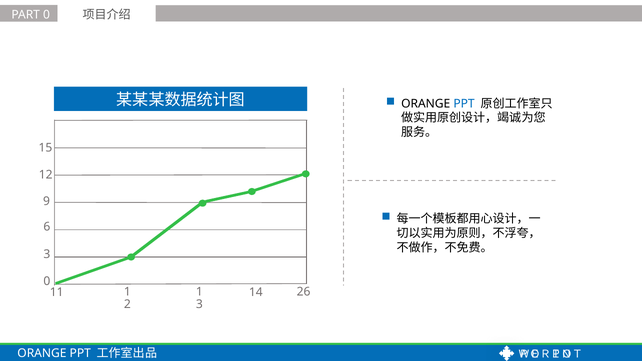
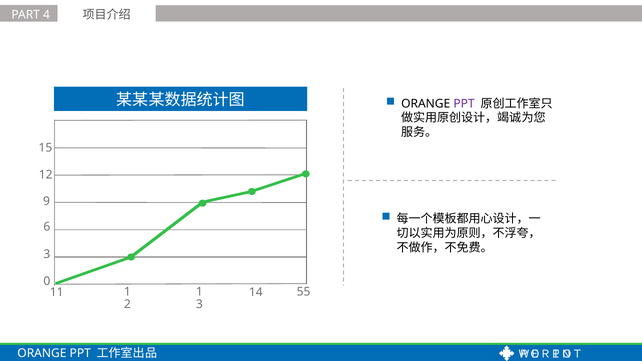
PART 0: 0 -> 4 (46, 15)
PPT colour: blue -> purple (464, 104)
26: 26 -> 55 (304, 292)
